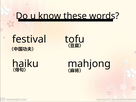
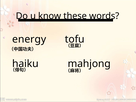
festival: festival -> energy (29, 39)
